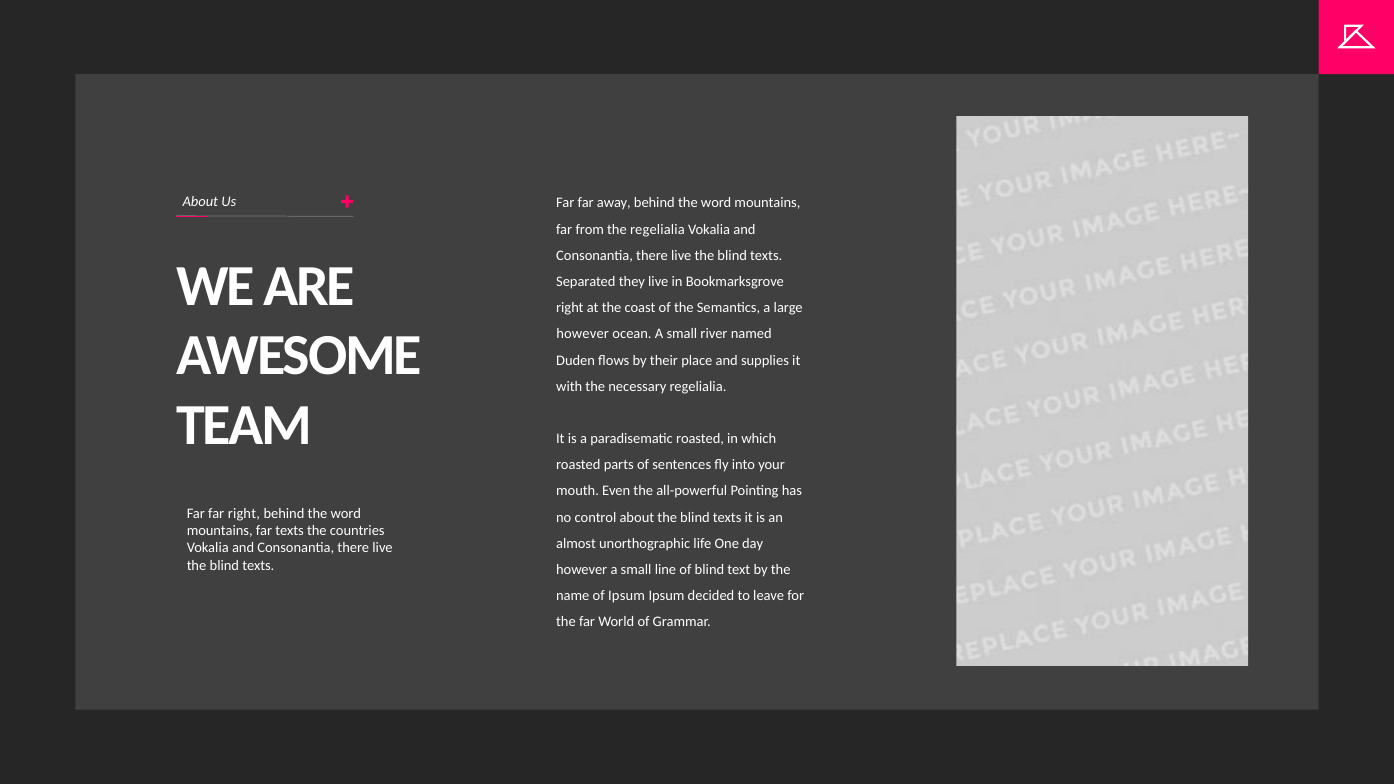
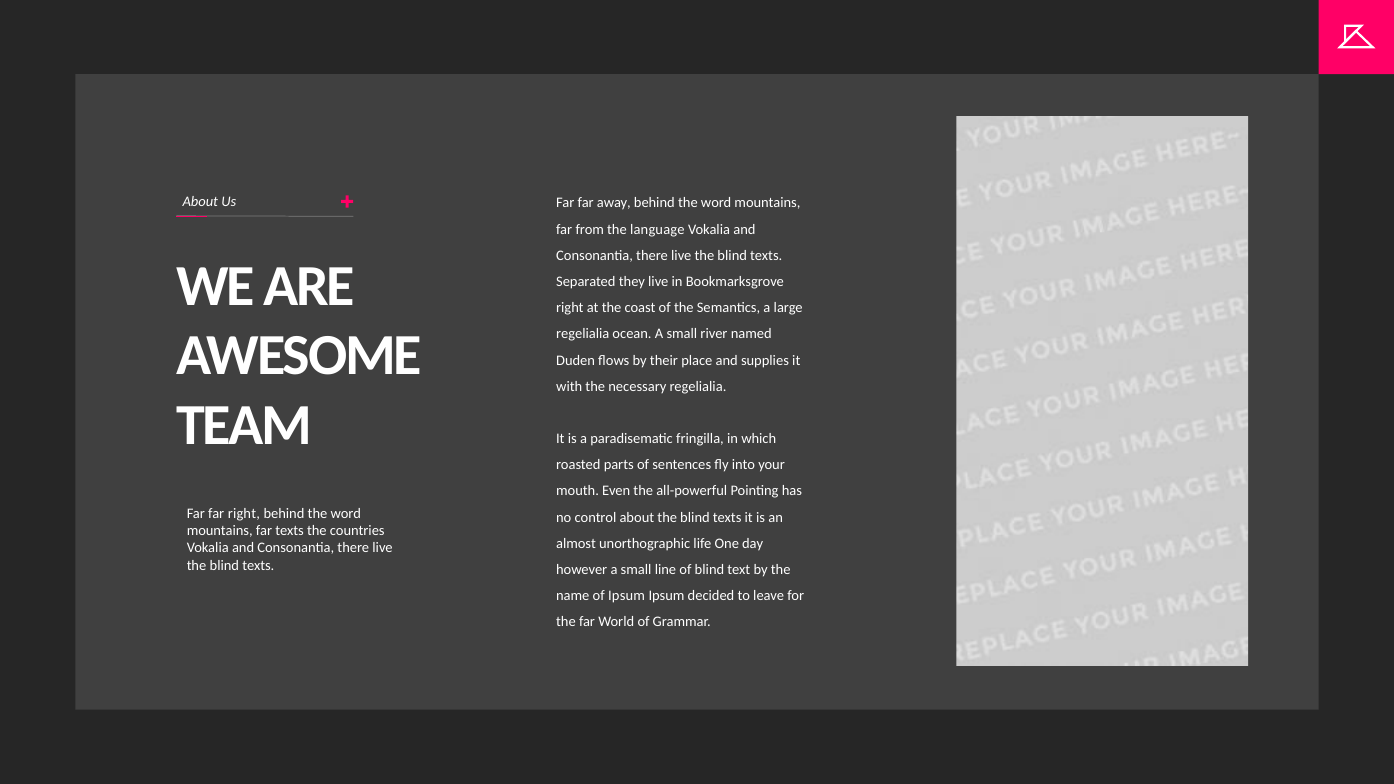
the regelialia: regelialia -> language (657, 229)
however: however -> regelialia (583, 334)
paradisematic roasted: roasted -> fringilla (700, 439)
